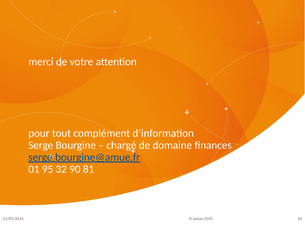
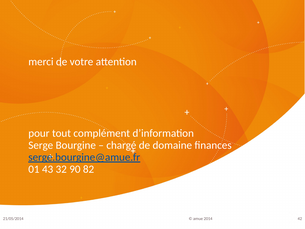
95: 95 -> 43 (48, 169)
81: 81 -> 82 (89, 169)
